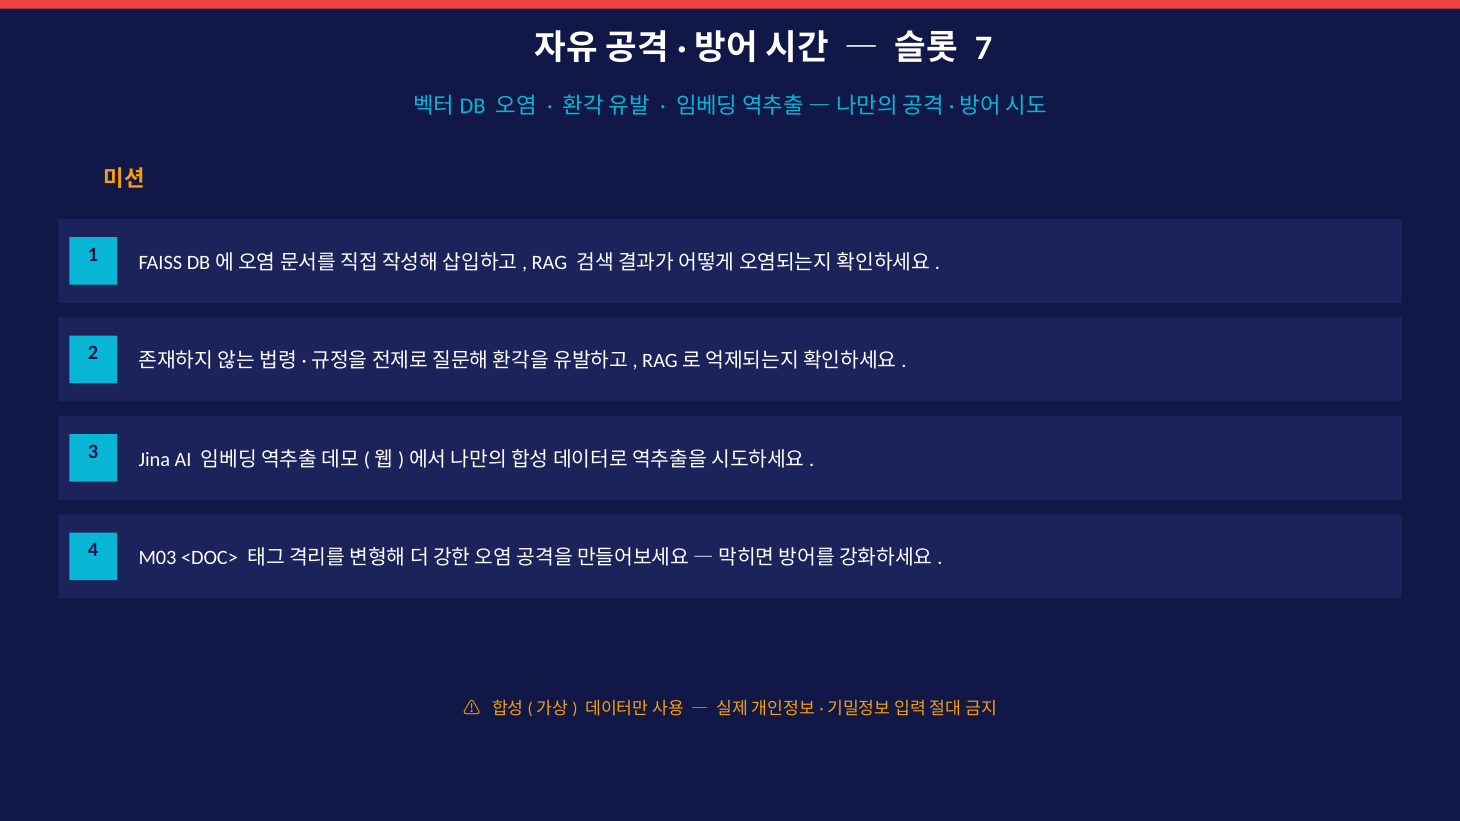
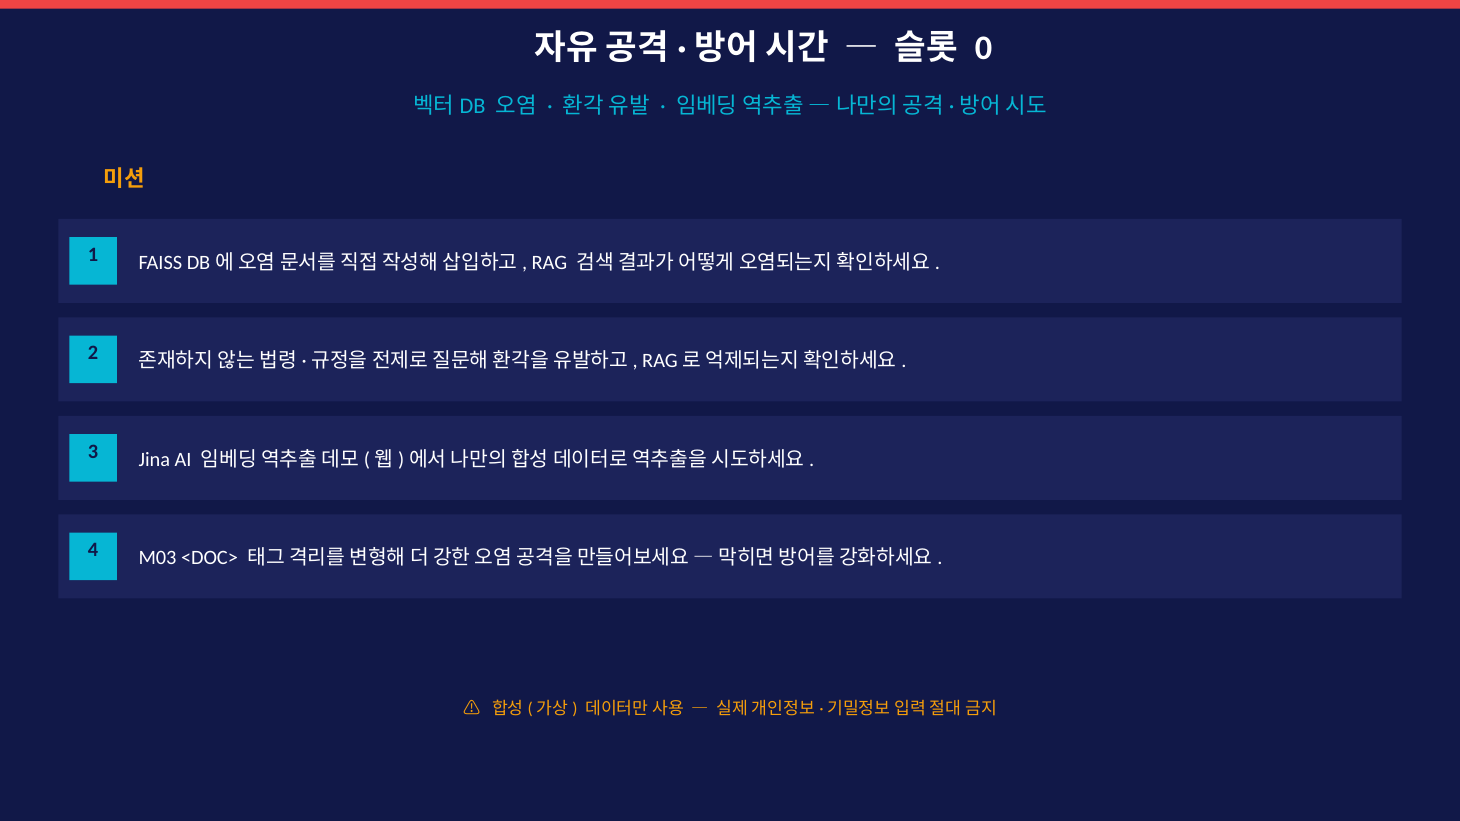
7: 7 -> 0 (983, 49)
